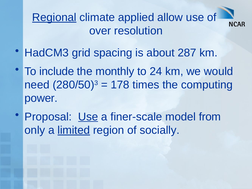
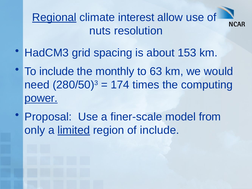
applied: applied -> interest (136, 17)
over: over -> nuts (100, 31)
287: 287 -> 153 (187, 53)
24: 24 -> 63 (156, 71)
178: 178 -> 174 (120, 85)
power underline: none -> present (41, 98)
Use underline: present -> none (88, 117)
of socially: socially -> include (160, 130)
